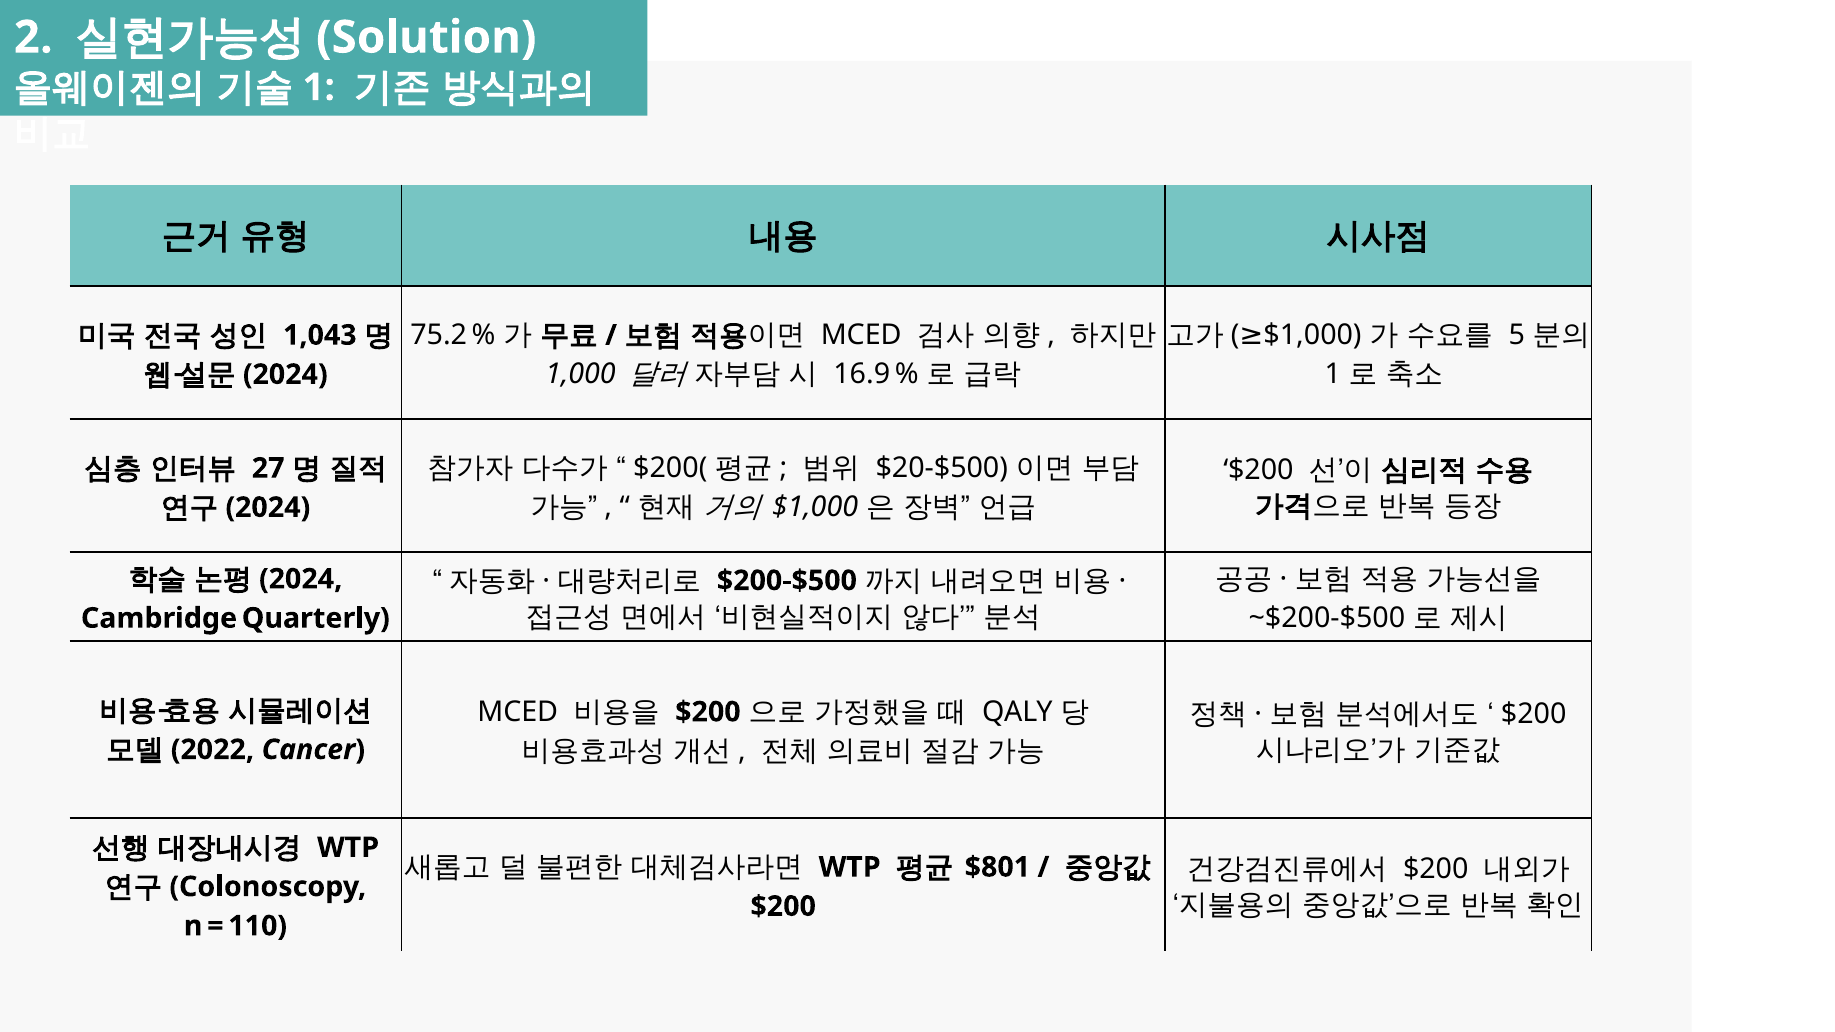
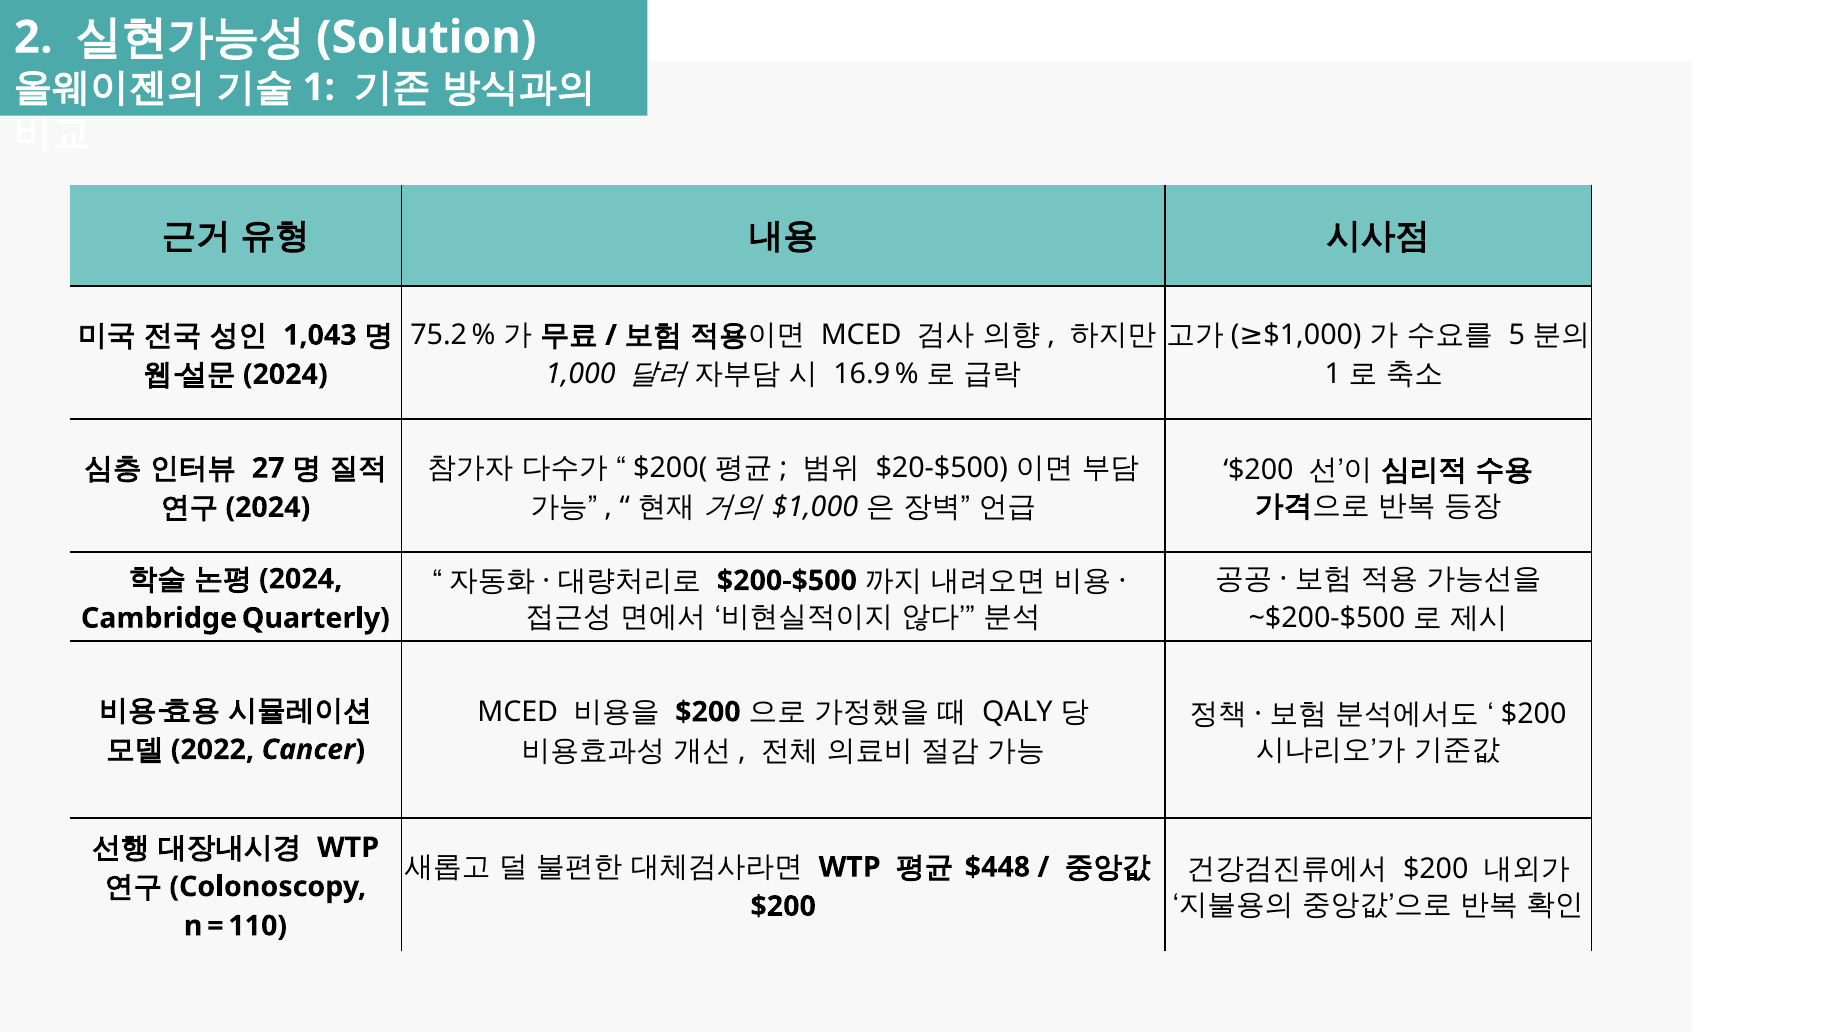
$801: $801 -> $448 (997, 867)
